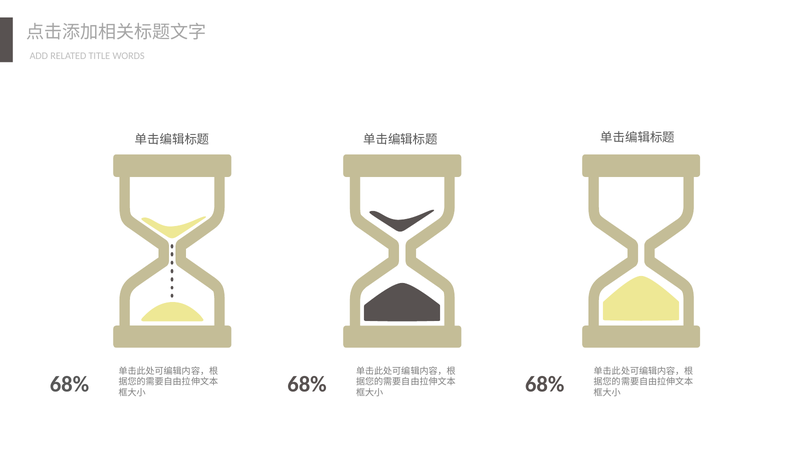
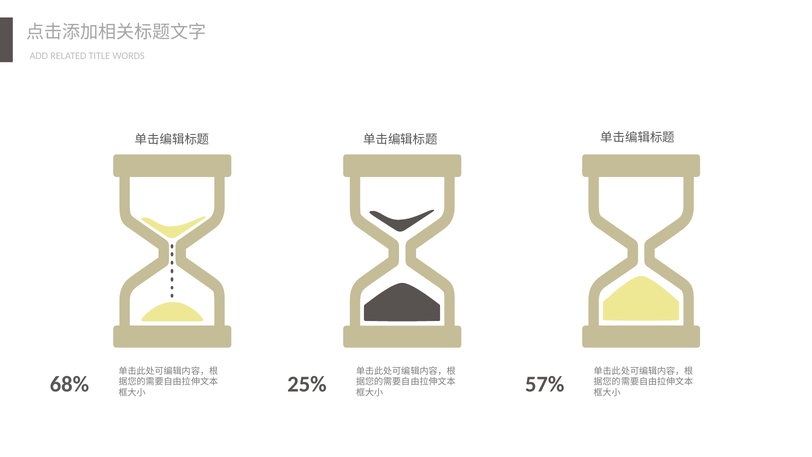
68%: 68% -> 25% (307, 384)
68%: 68% -> 57% (545, 384)
